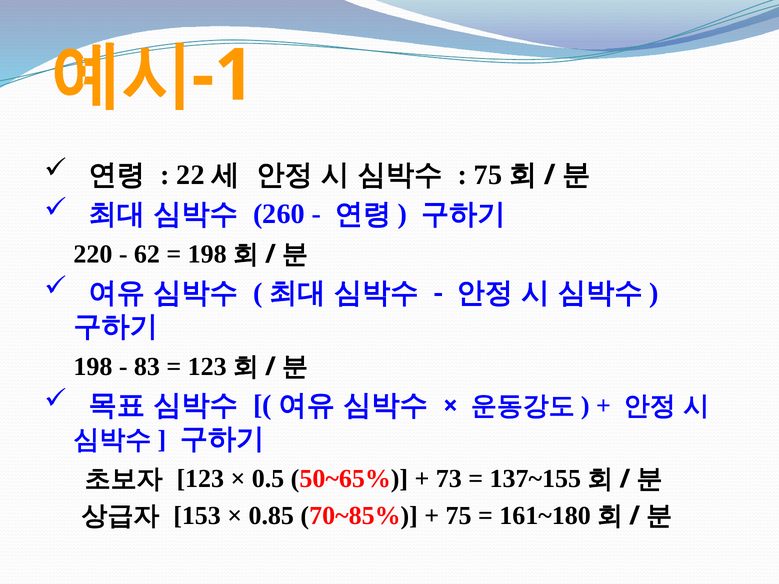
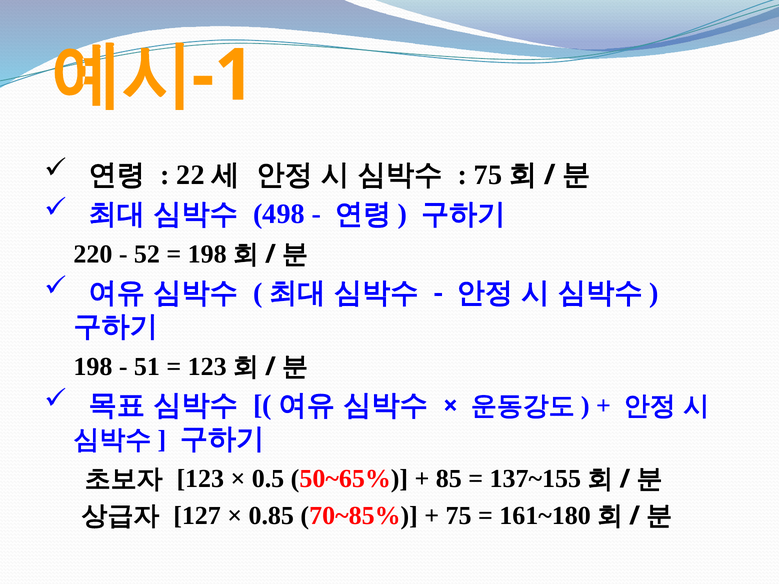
260: 260 -> 498 (279, 214)
62: 62 -> 52 (147, 254)
83: 83 -> 51 (147, 367)
73: 73 -> 85 (449, 479)
153: 153 -> 127 (197, 516)
